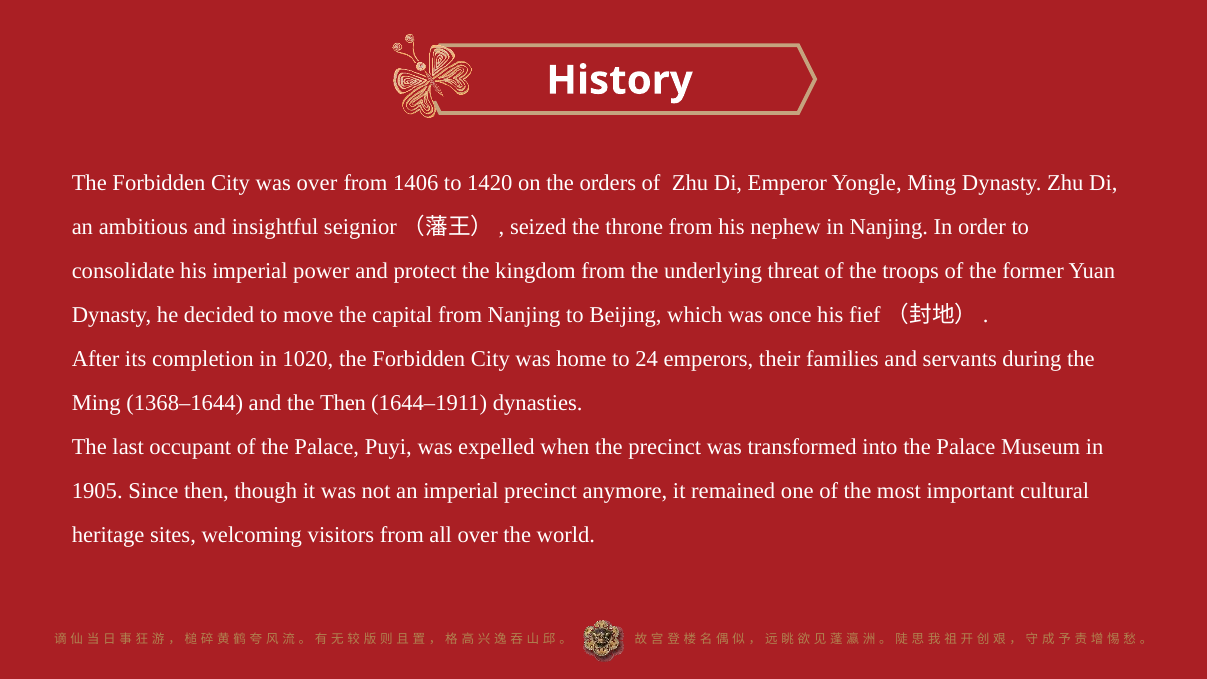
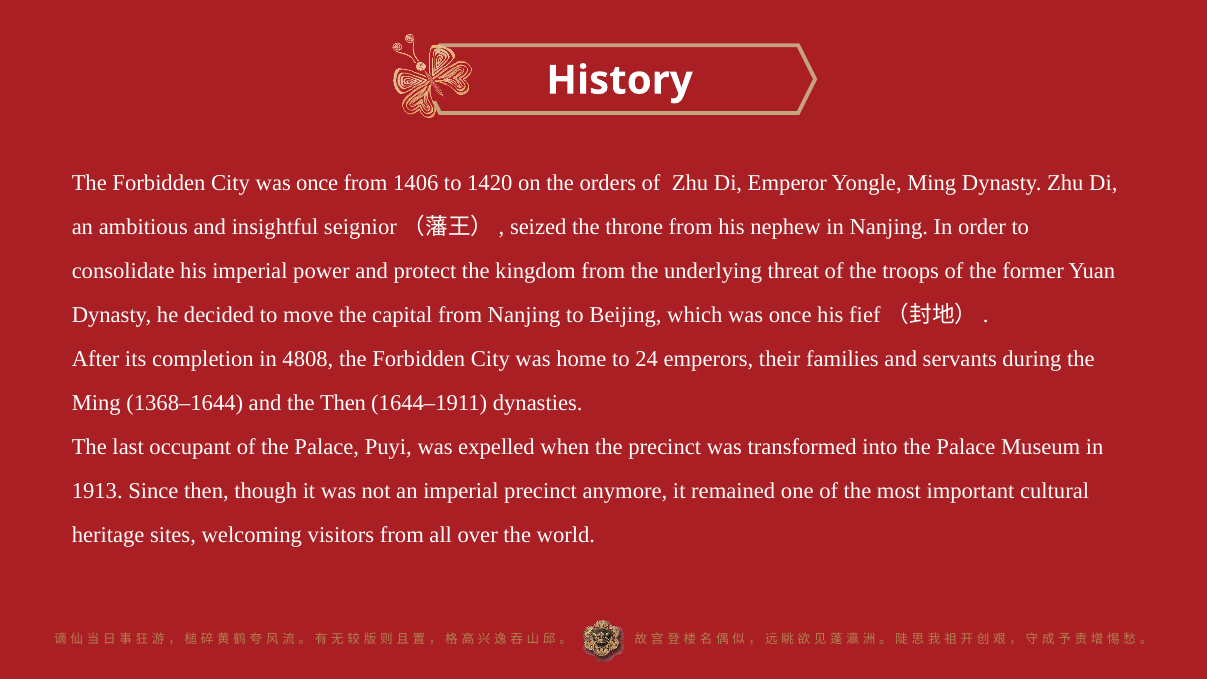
City was over: over -> once (317, 183)
1020: 1020 -> 4808 (308, 359)
1905: 1905 -> 1913 (97, 491)
